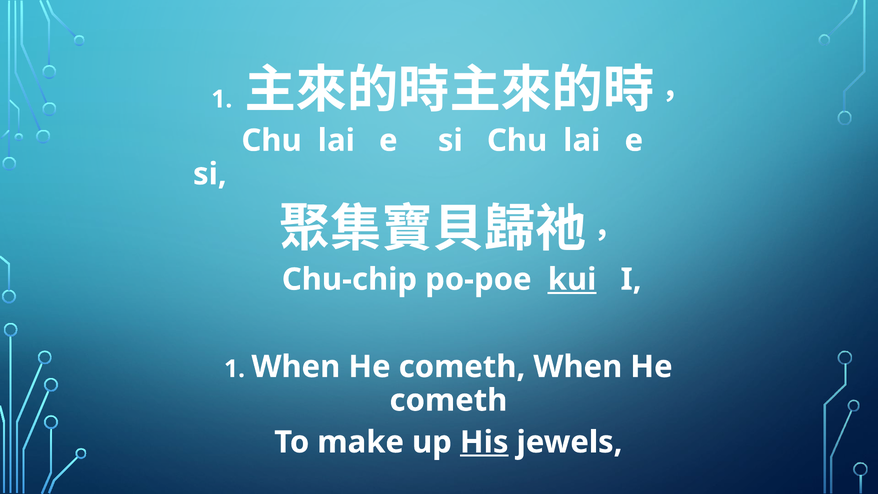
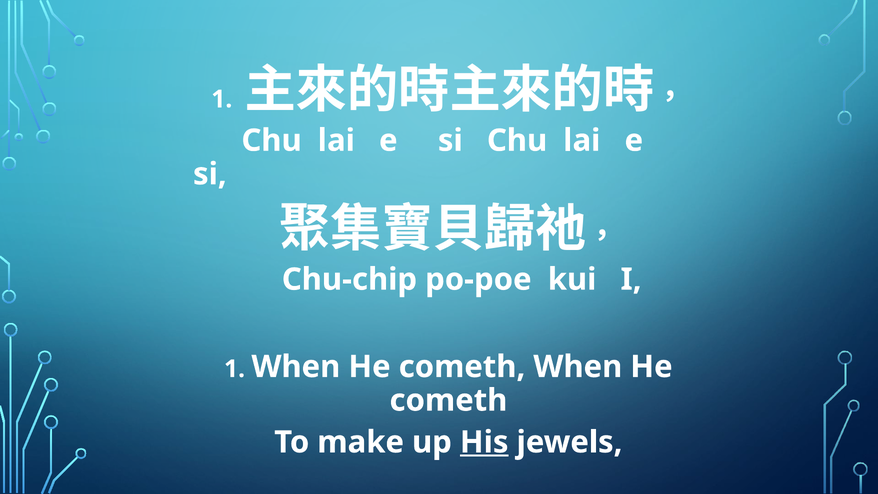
kui underline: present -> none (572, 279)
